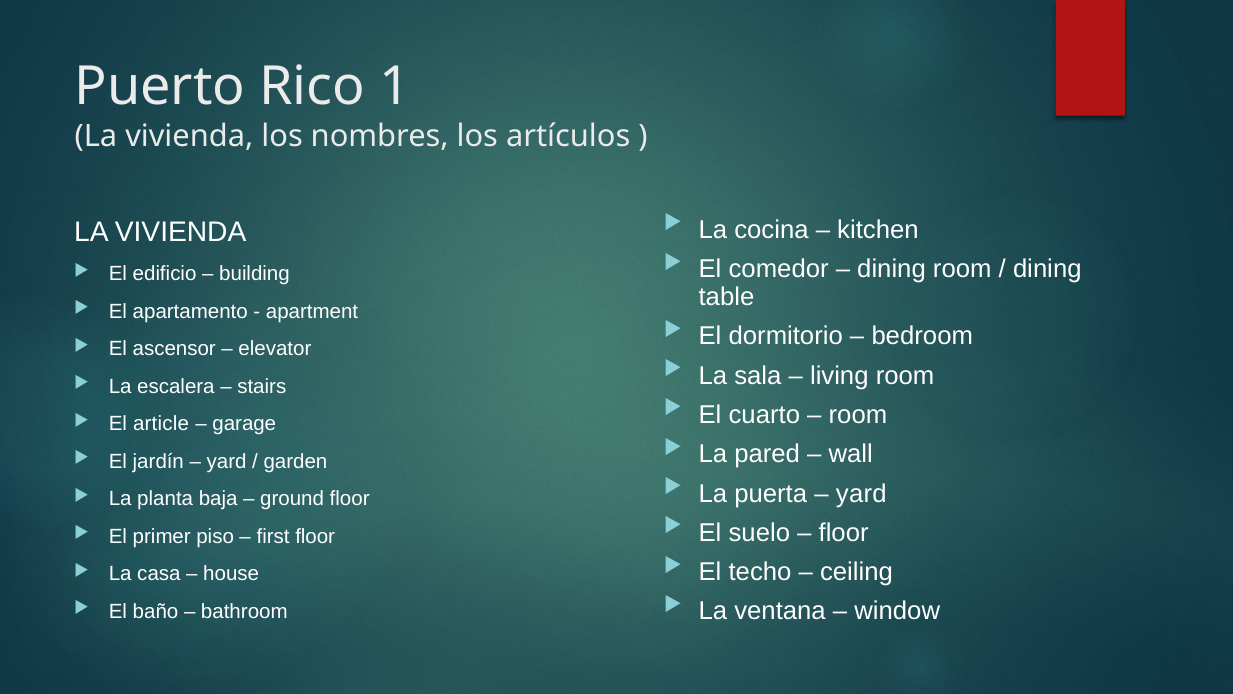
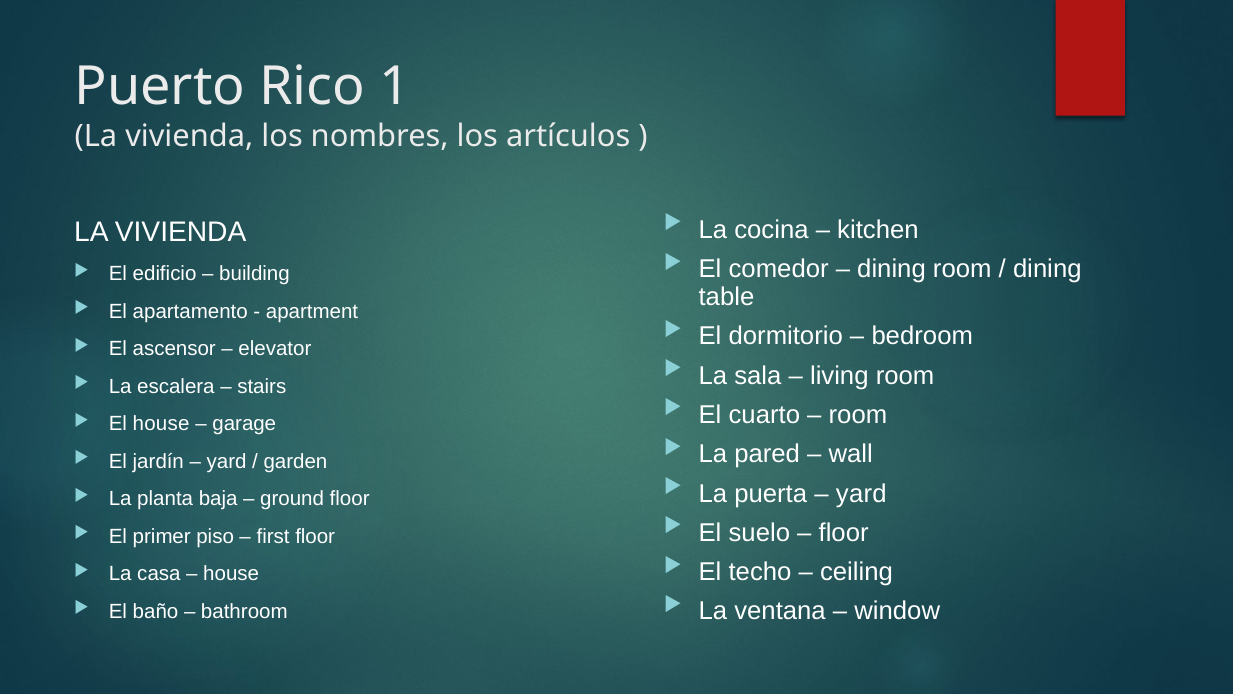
El article: article -> house (161, 424)
